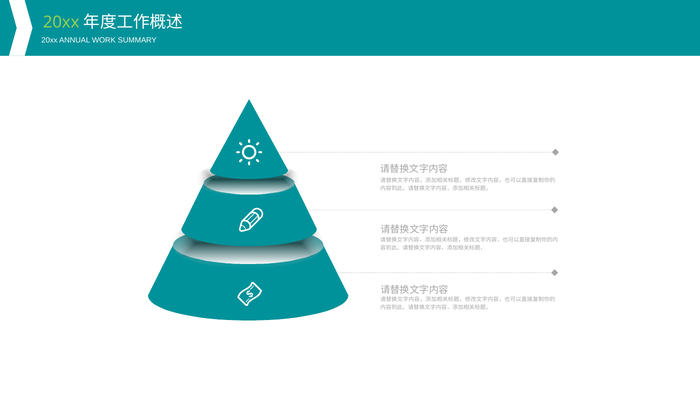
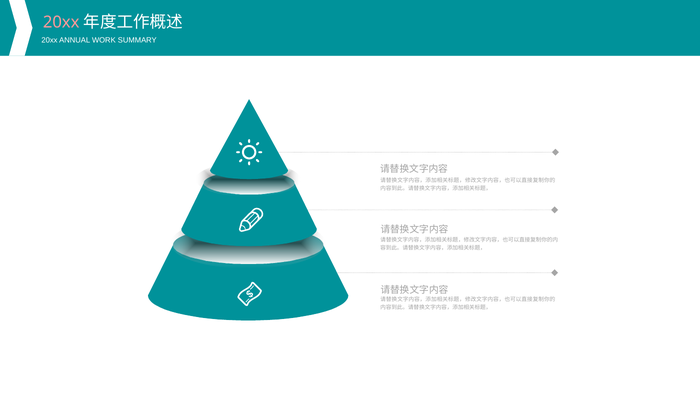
20xx colour: light green -> pink (61, 22)
